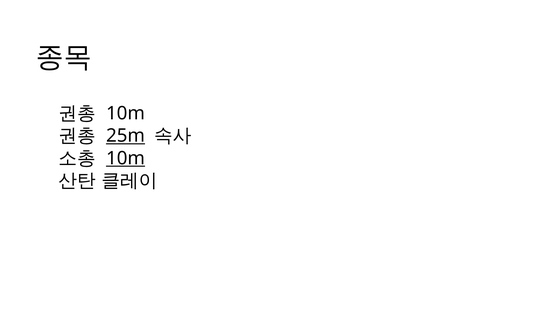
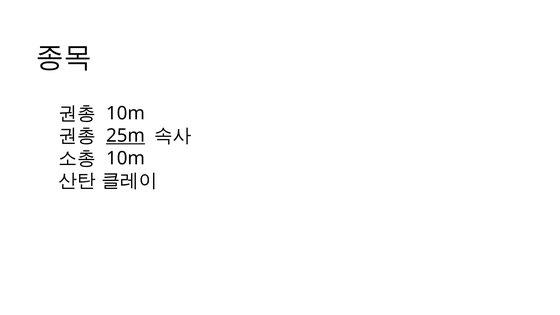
10m underline: present -> none (125, 158)
